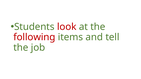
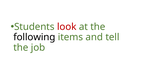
following colour: red -> black (34, 37)
